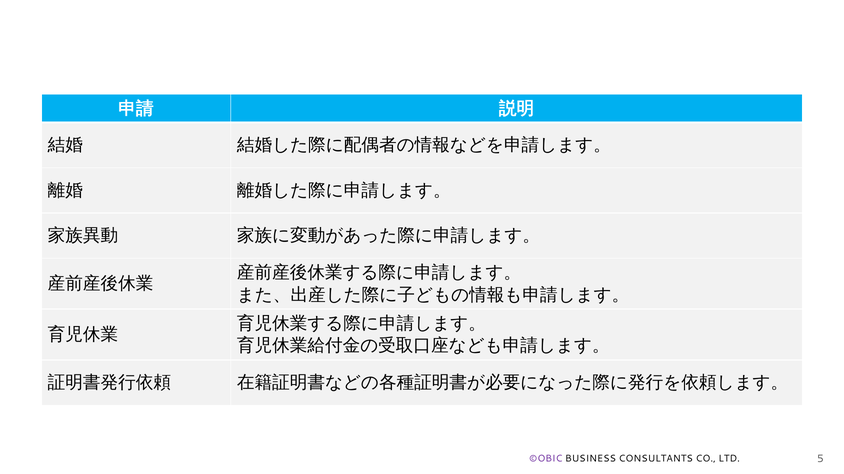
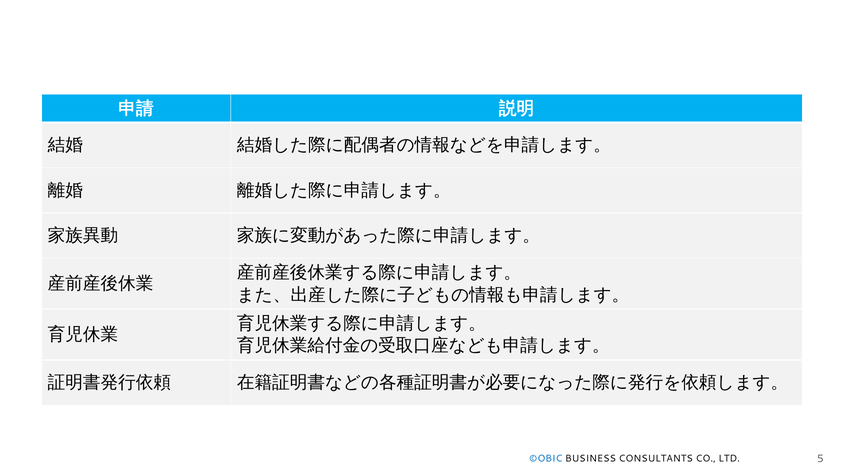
©OBIC colour: purple -> blue (546, 459)
